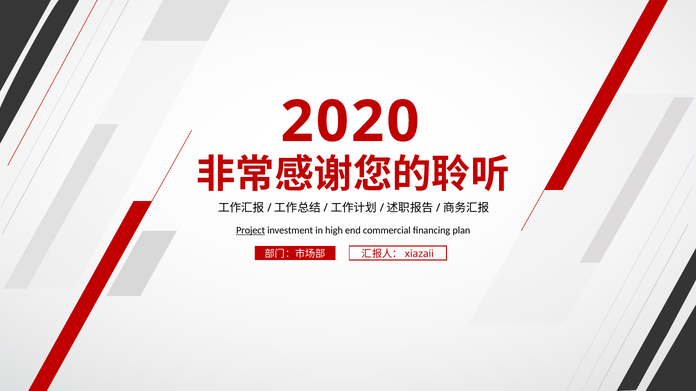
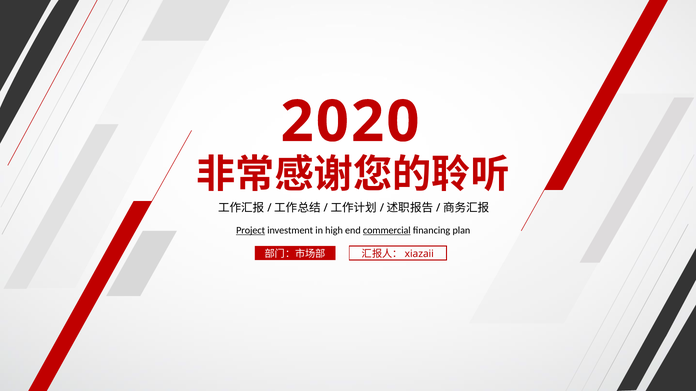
commercial underline: none -> present (387, 231)
